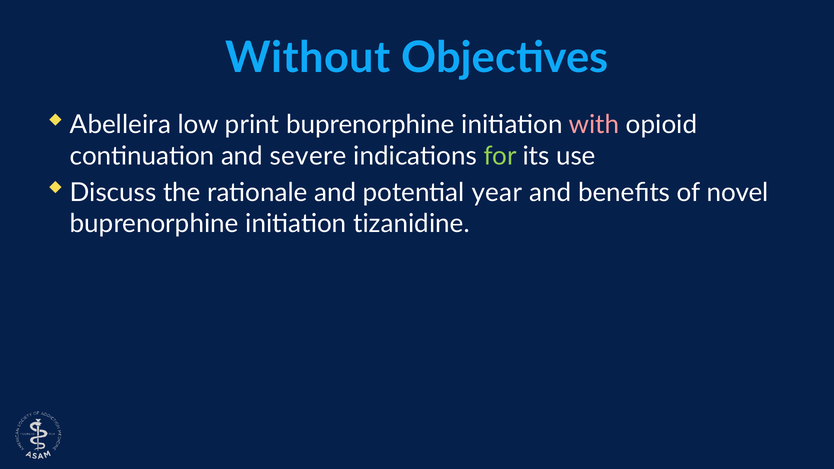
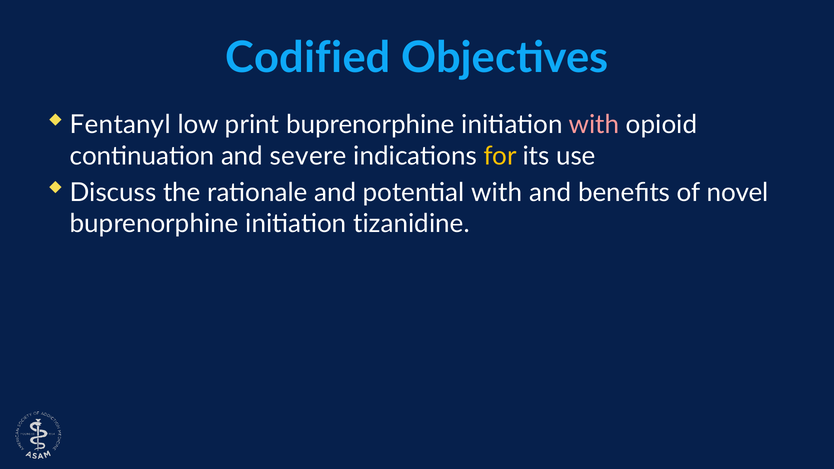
Without: Without -> Codified (308, 58)
Abelleira: Abelleira -> Fentanyl (120, 125)
for colour: light green -> yellow (500, 156)
potential year: year -> with (497, 193)
